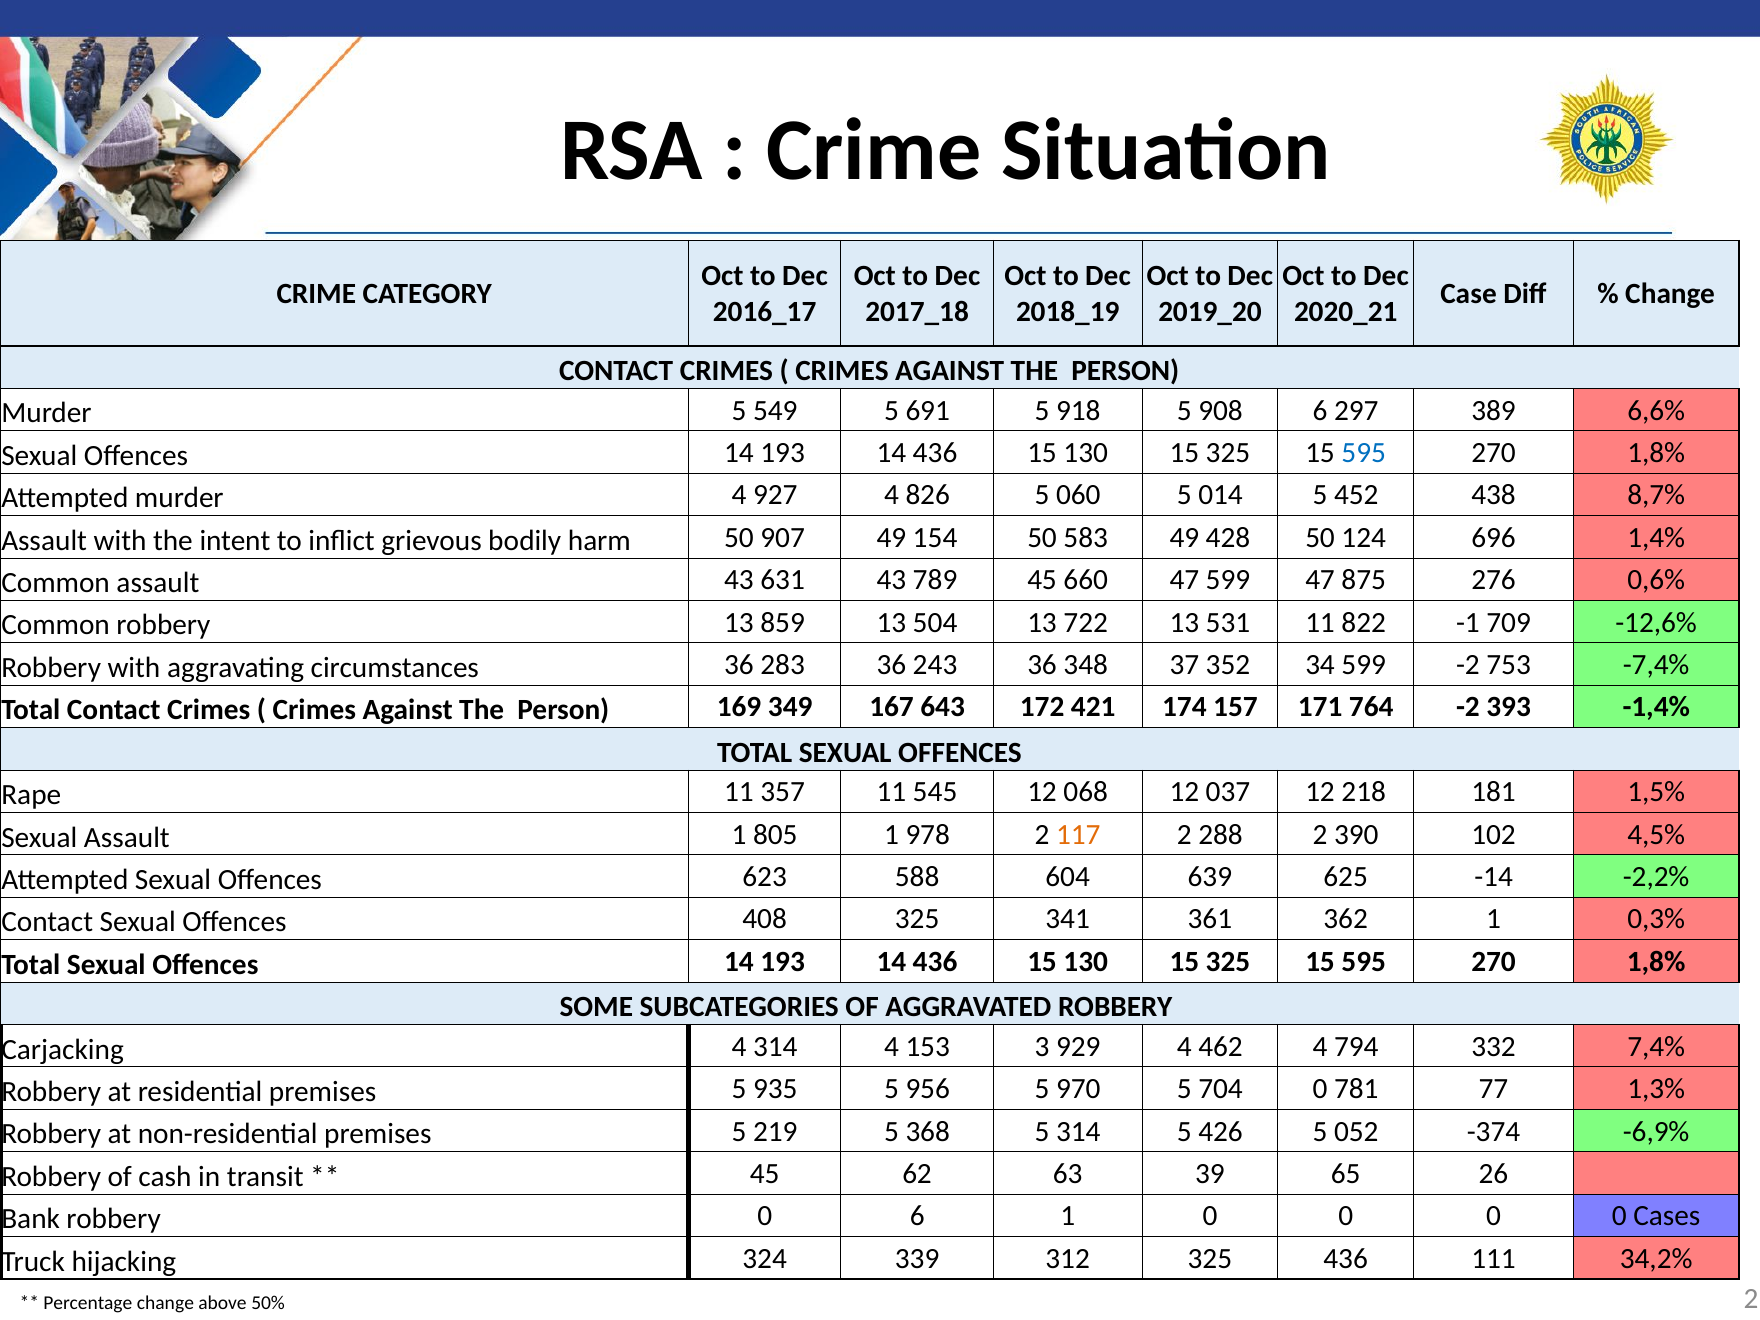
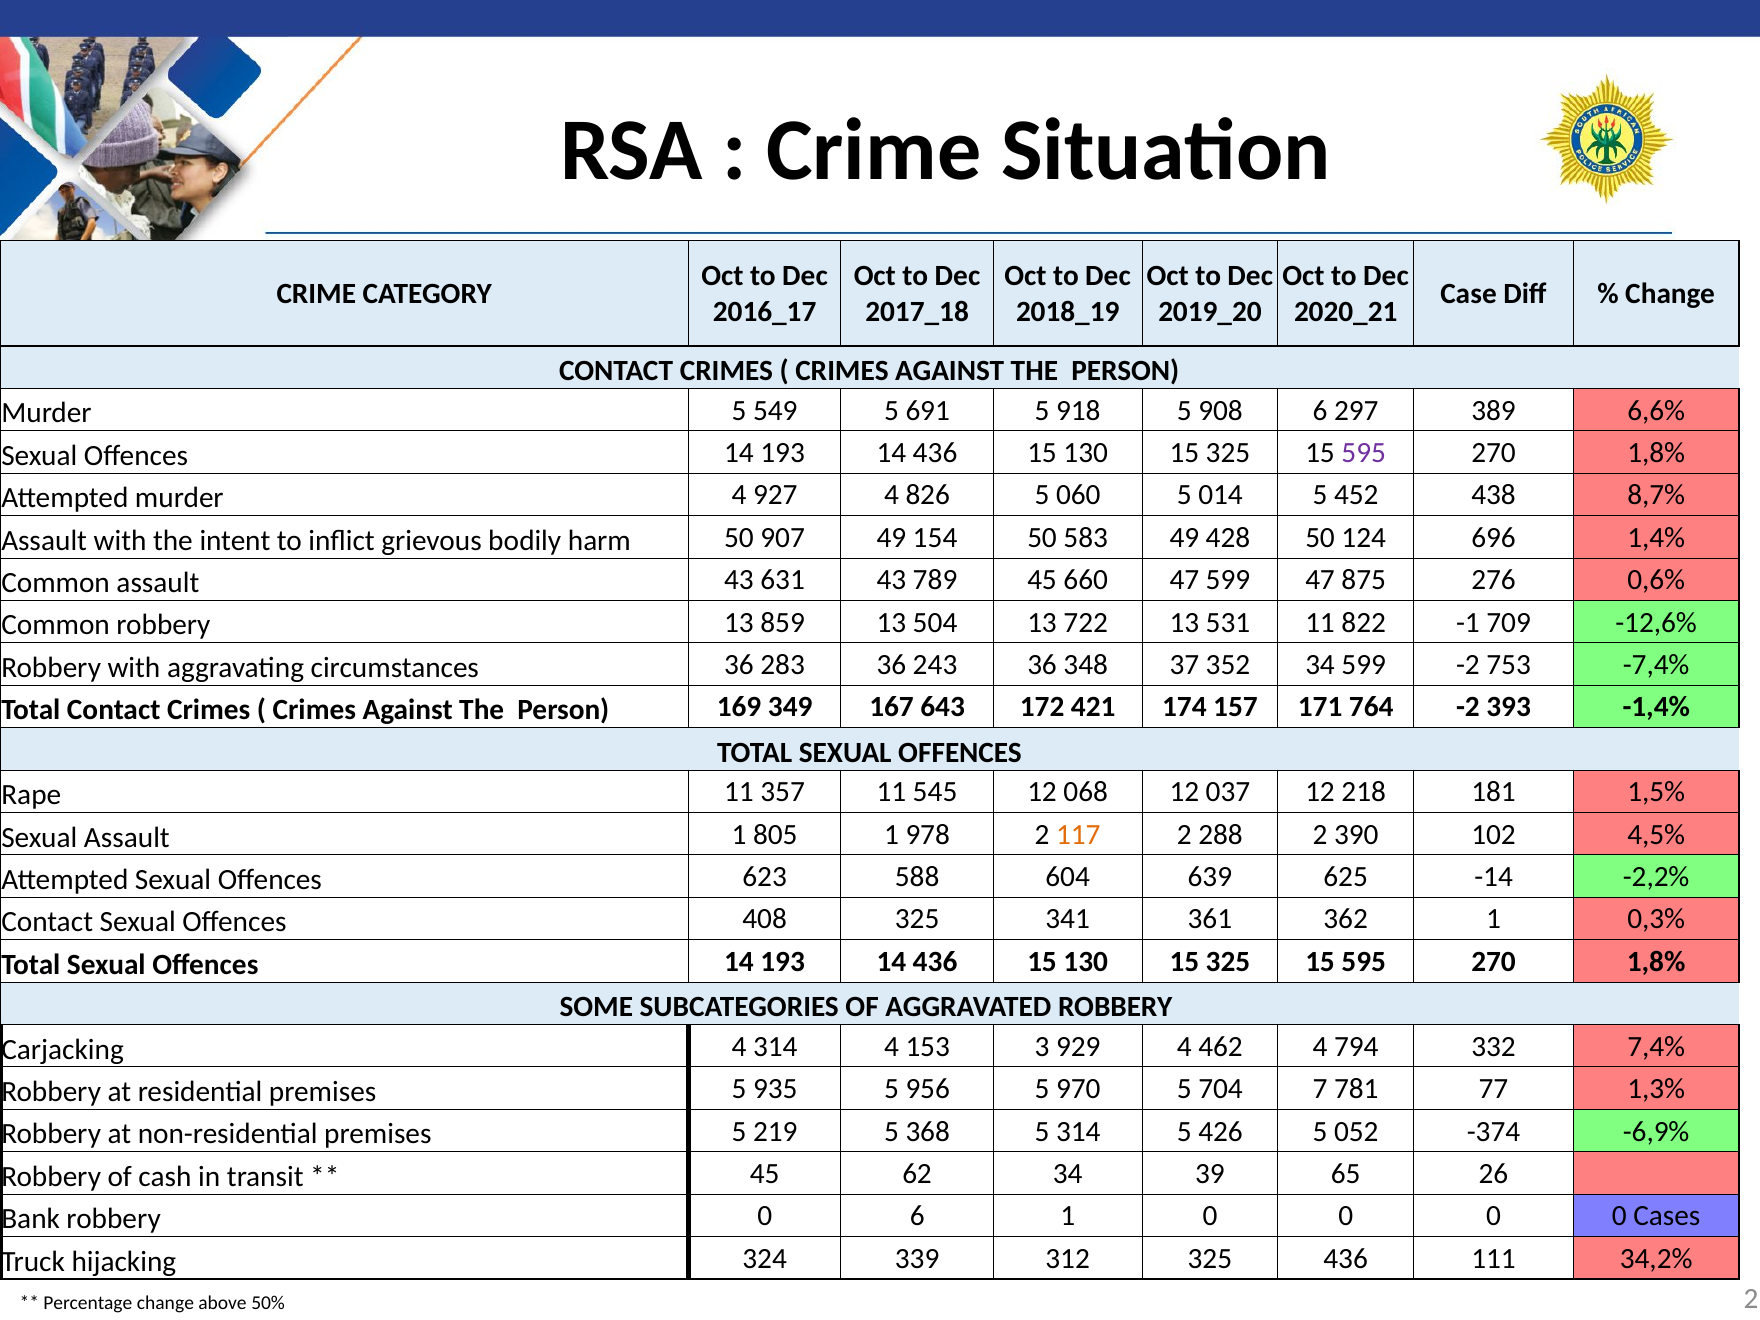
595 colour: blue -> purple (1364, 453)
704 0: 0 -> 7 (1320, 1089)
62 63: 63 -> 34 (1068, 1174)
